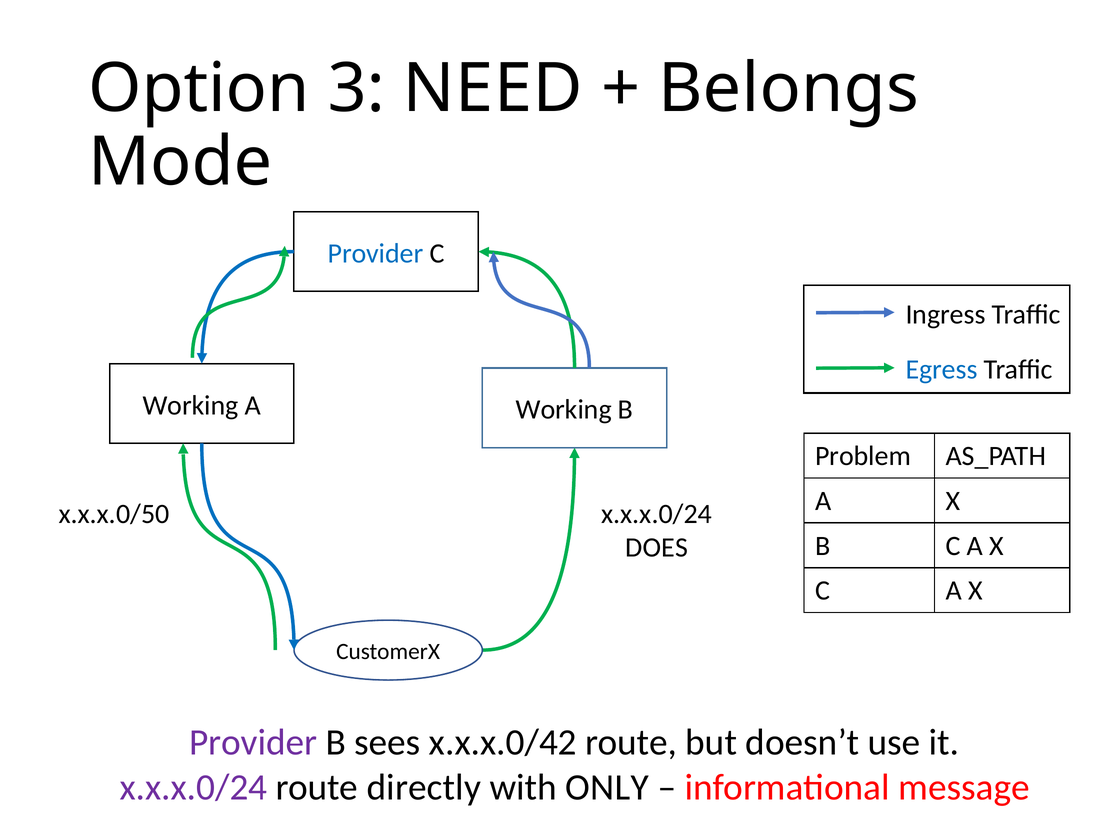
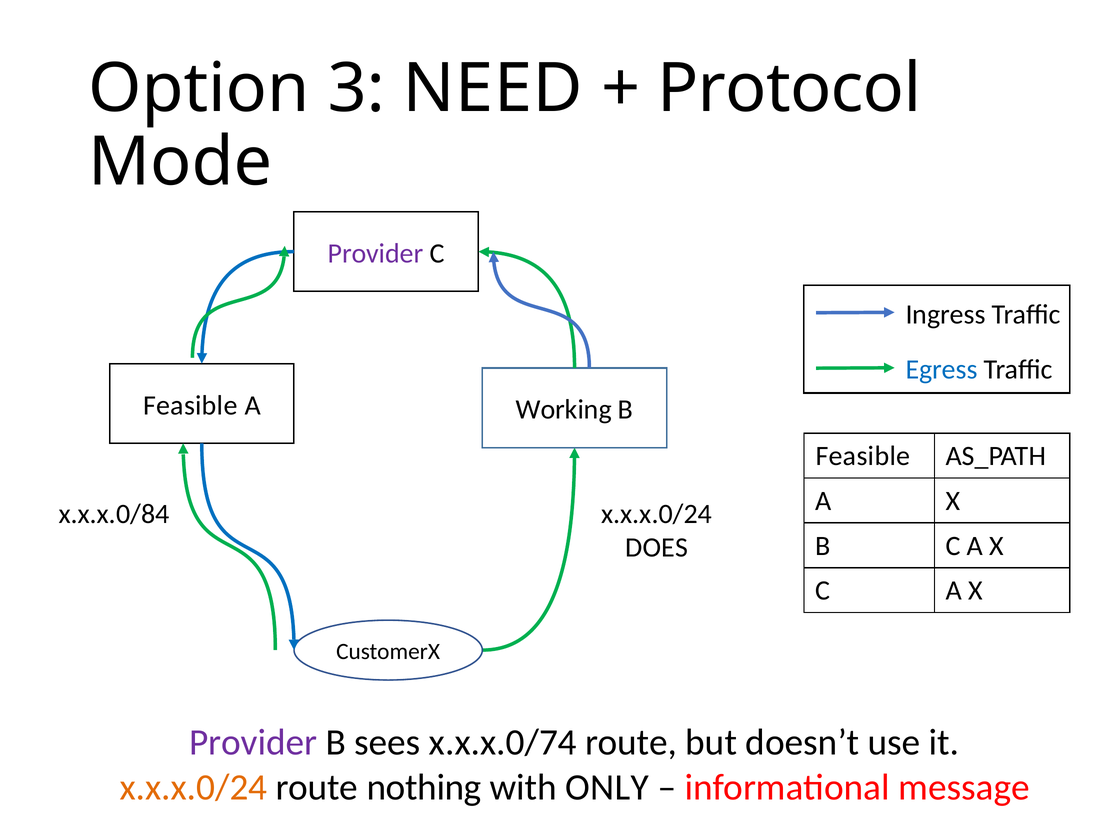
Belongs: Belongs -> Protocol (789, 88)
Provider colour: blue -> purple (376, 254)
Working: Working -> Feasible (190, 405)
Problem: Problem -> Feasible (863, 456)
x.x.x.0/50: x.x.x.0/50 -> x.x.x.0/84 (114, 514)
x.x.x.0/42: x.x.x.0/42 -> x.x.x.0/74 (503, 742)
x.x.x.0/24 colour: purple -> orange (193, 787)
directly: directly -> nothing (424, 787)
